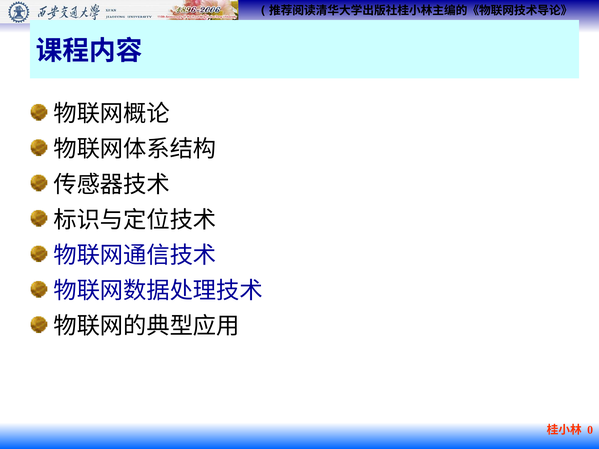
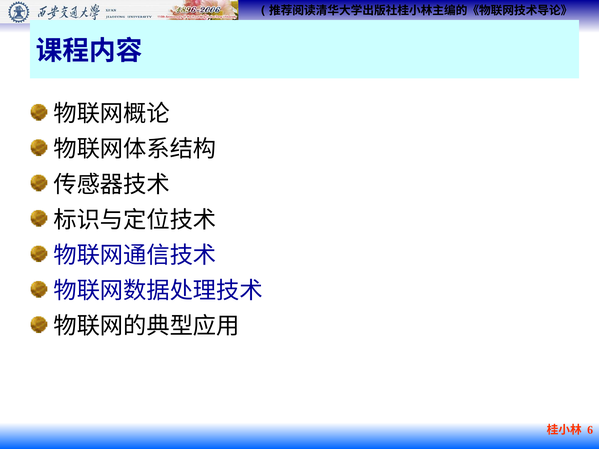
0: 0 -> 6 (590, 430)
